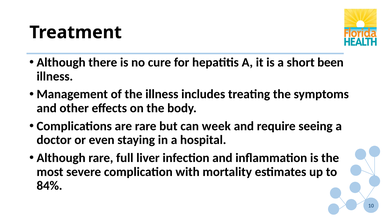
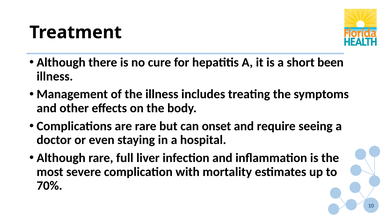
week: week -> onset (216, 126)
84%: 84% -> 70% (49, 185)
